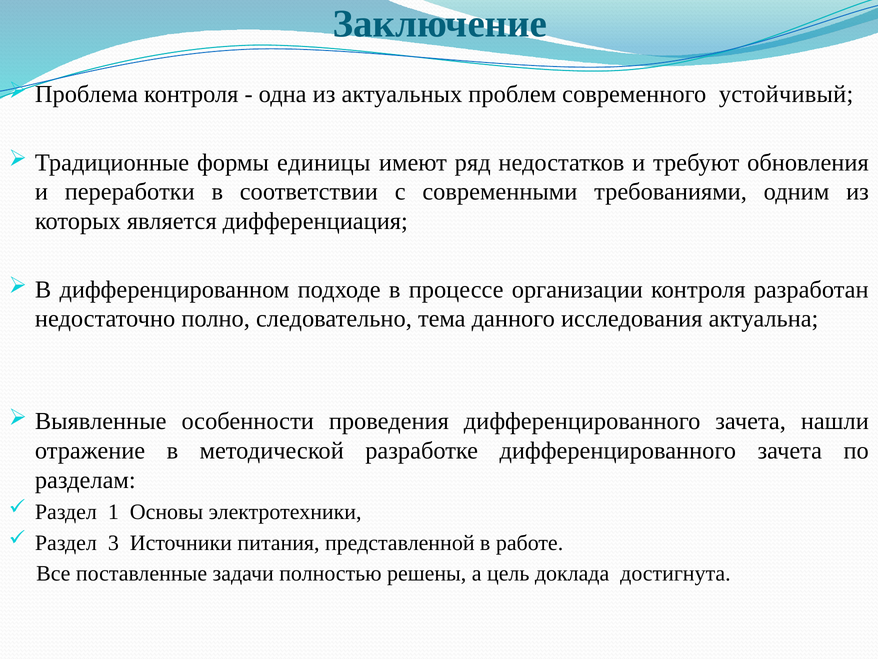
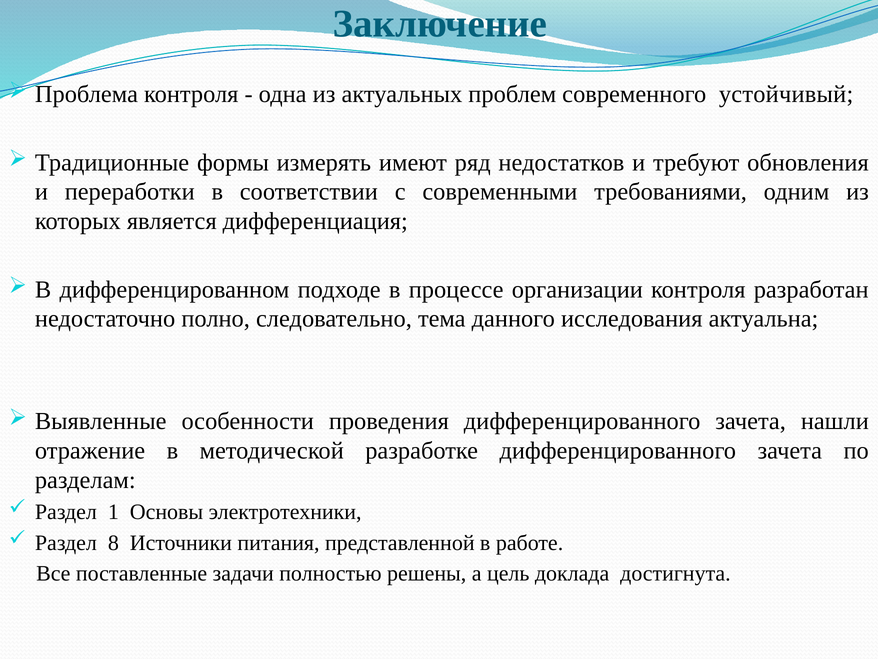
единицы: единицы -> измерять (324, 162)
3: 3 -> 8 (113, 542)
